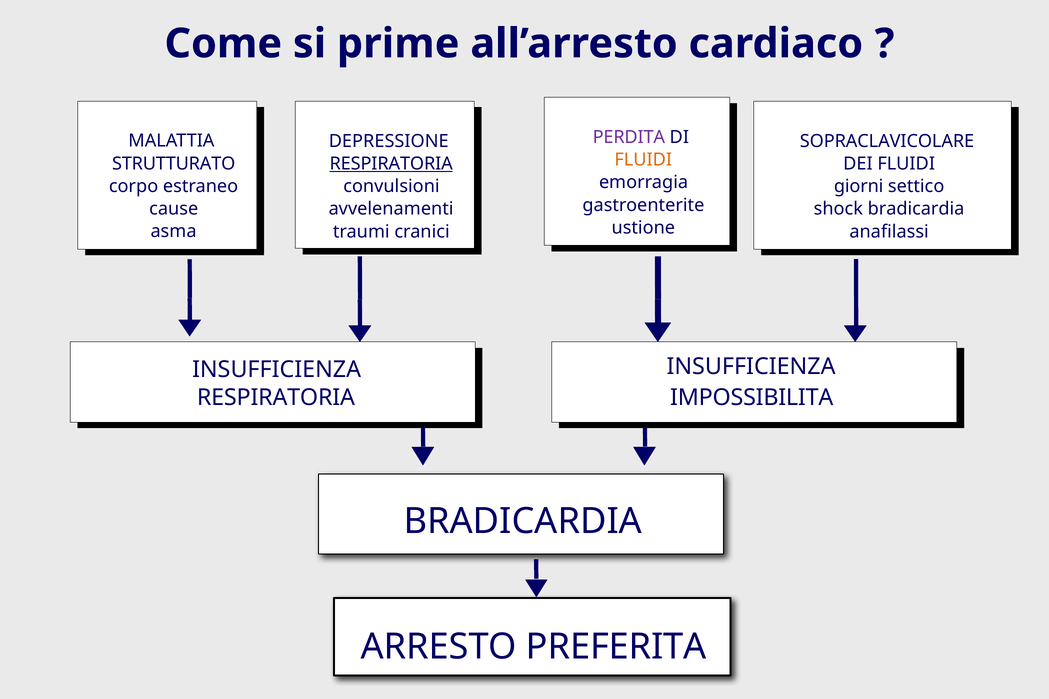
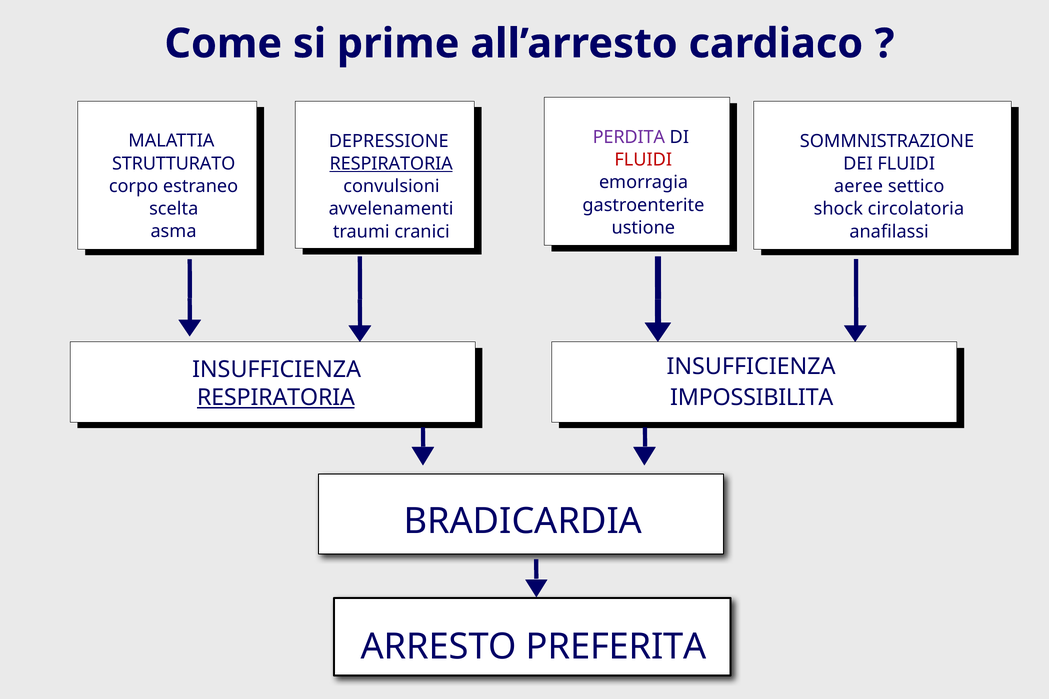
SOPRACLAVICOLARE: SOPRACLAVICOLARE -> SOMMNISTRAZIONE (887, 141)
FLUIDI colour: orange -> red (643, 160)
giorni: giorni -> aeree (859, 186)
cause: cause -> scelta (174, 209)
shock bradicardia: bradicardia -> circolatoria (916, 209)
RESPIRATORIA underline: none -> present (276, 398)
